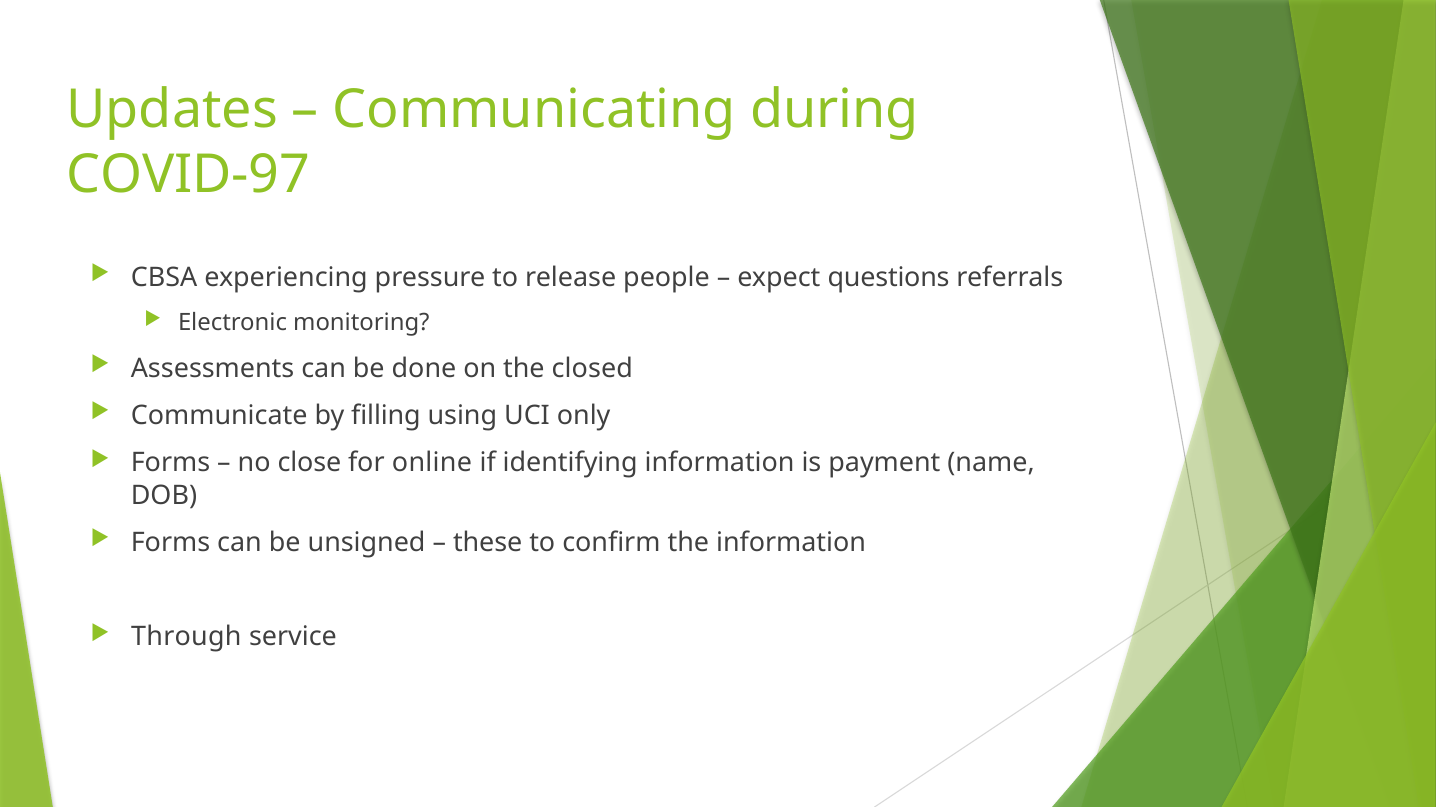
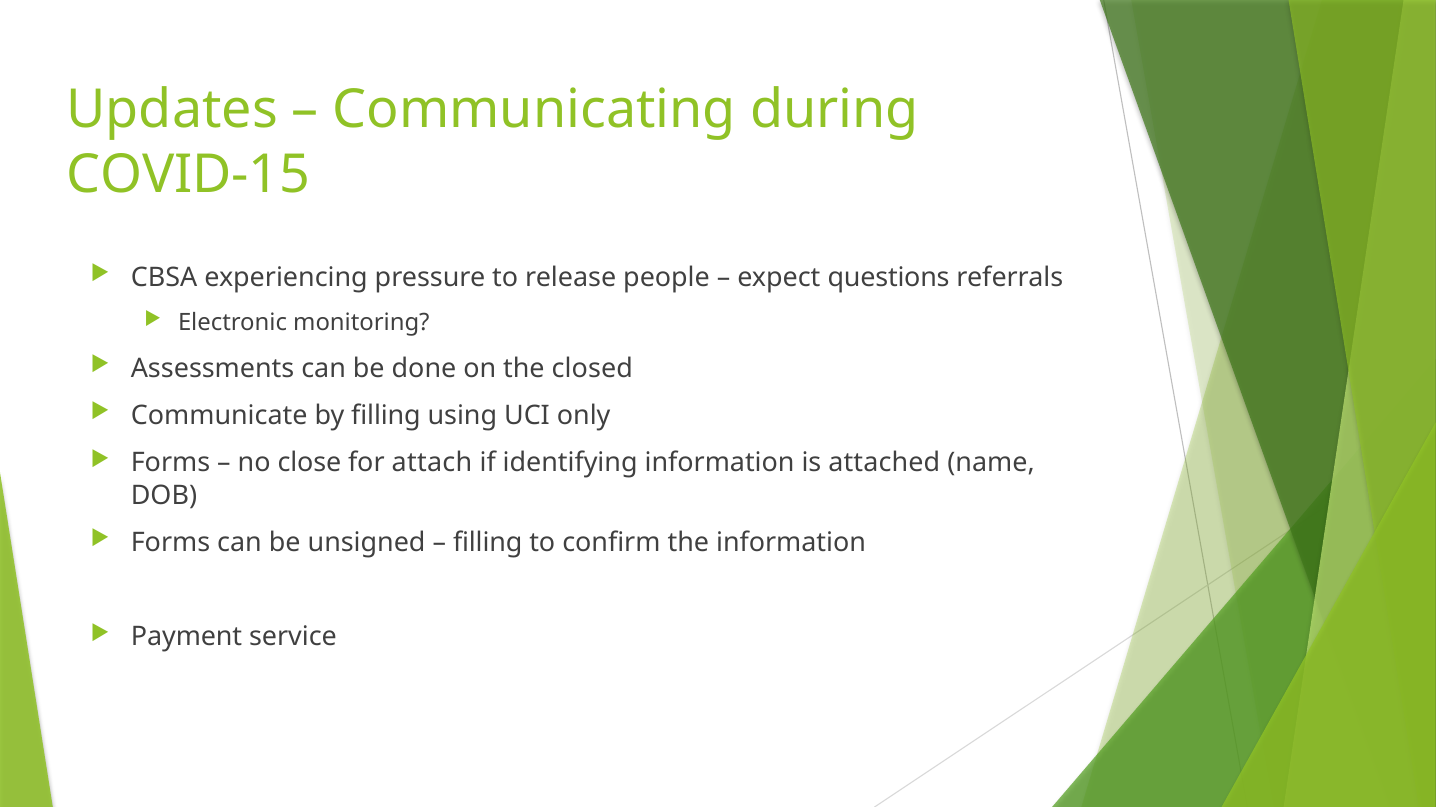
COVID-97: COVID-97 -> COVID-15 (188, 175)
online: online -> attach (432, 463)
payment: payment -> attached (884, 463)
these: these -> filling (488, 543)
Through: Through -> Payment (187, 638)
